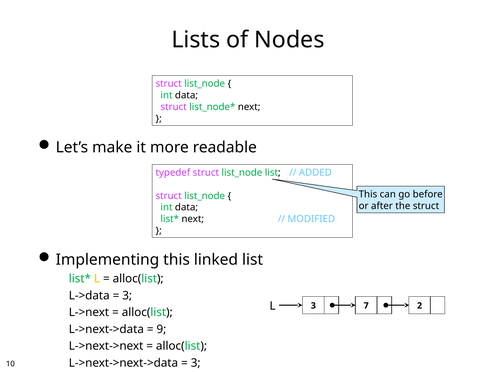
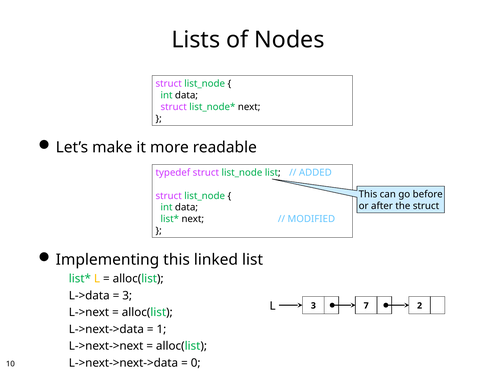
9: 9 -> 1 (161, 329)
3: 3 -> 0 (196, 363)
